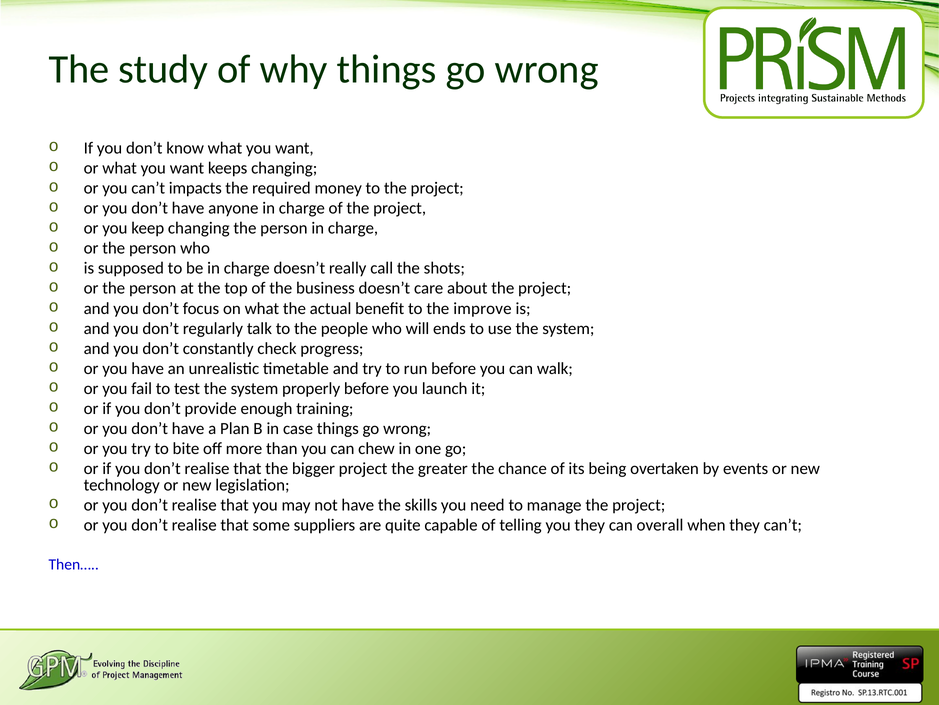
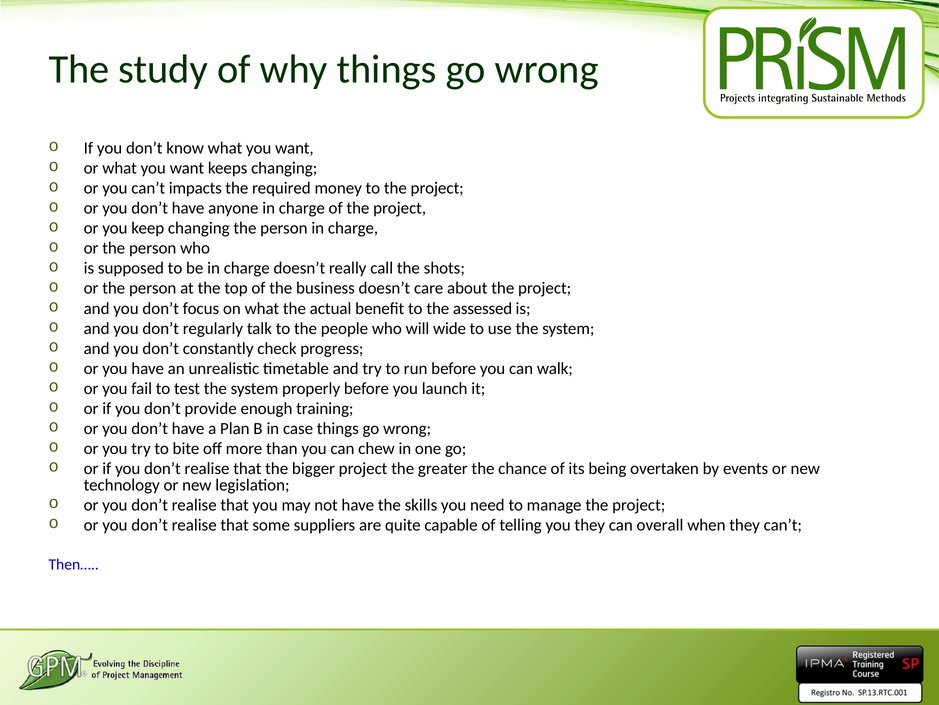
improve: improve -> assessed (483, 308)
ends: ends -> wide (450, 328)
